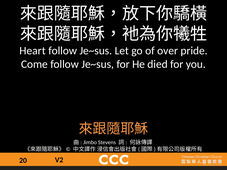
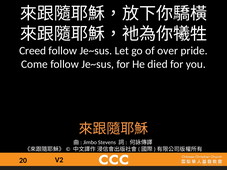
Heart: Heart -> Creed (33, 51)
